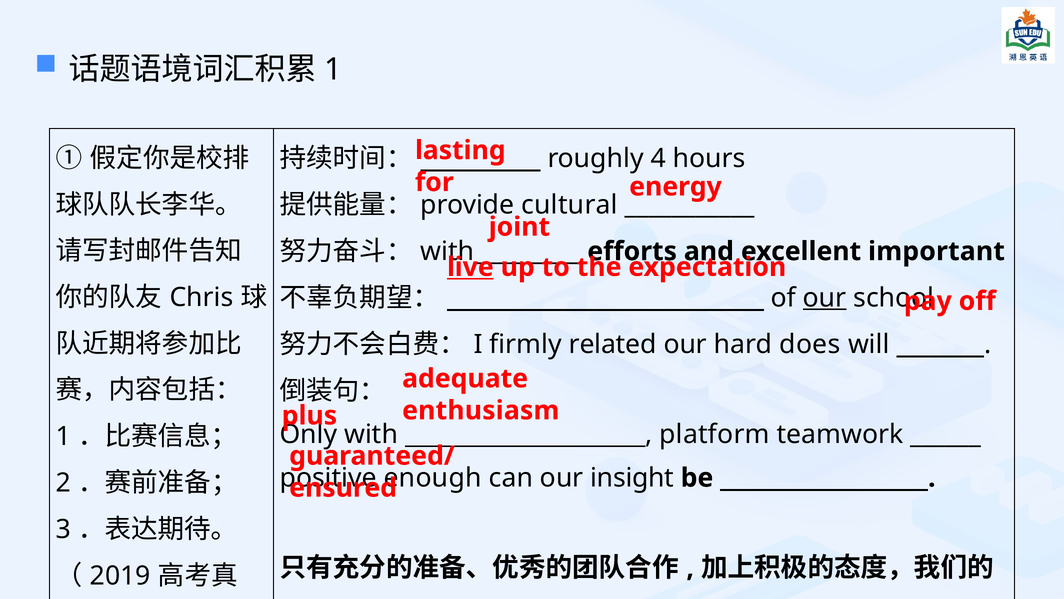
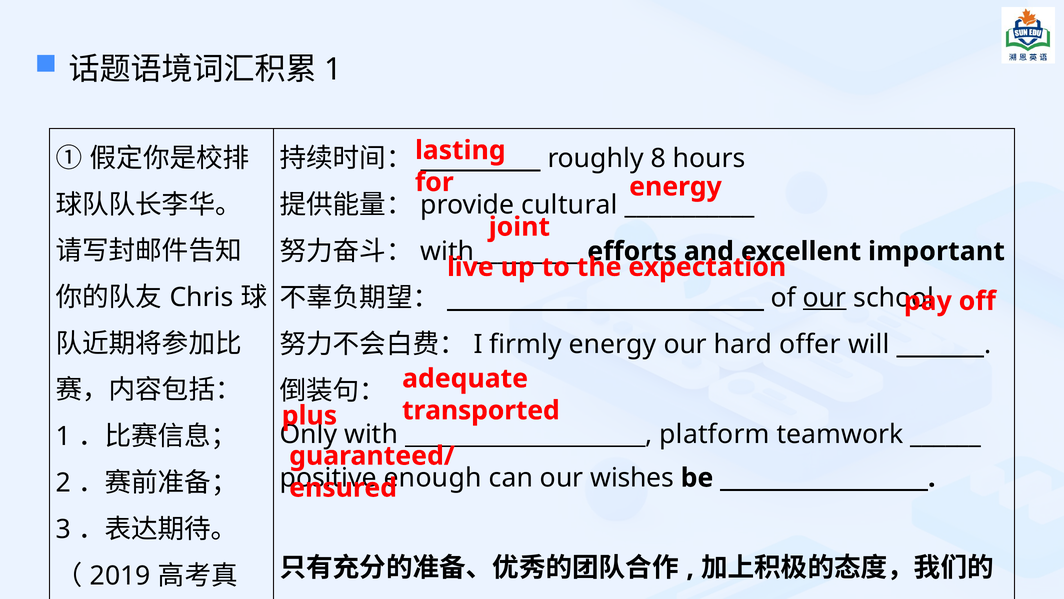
4: 4 -> 8 (658, 158)
live underline: present -> none (470, 267)
firmly related: related -> energy (613, 344)
does: does -> offer (810, 344)
enthusiasm: enthusiasm -> transported (481, 410)
insight: insight -> wishes (632, 477)
